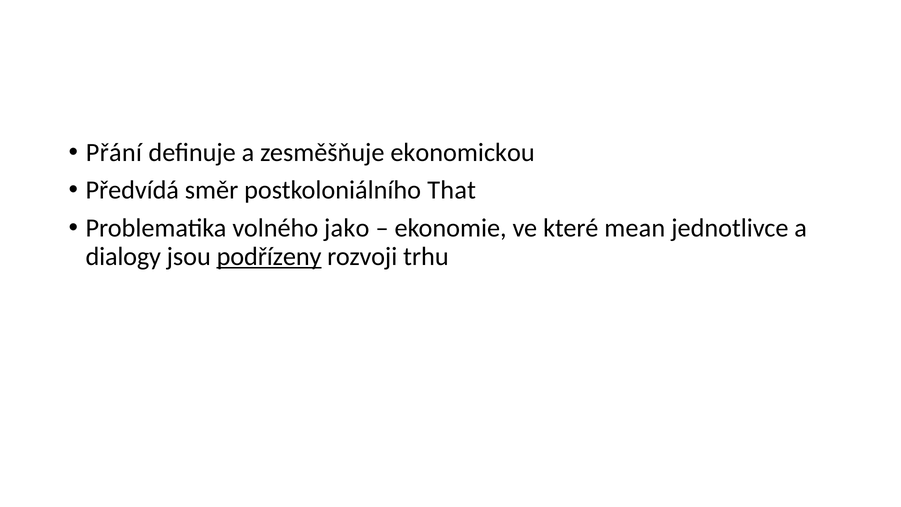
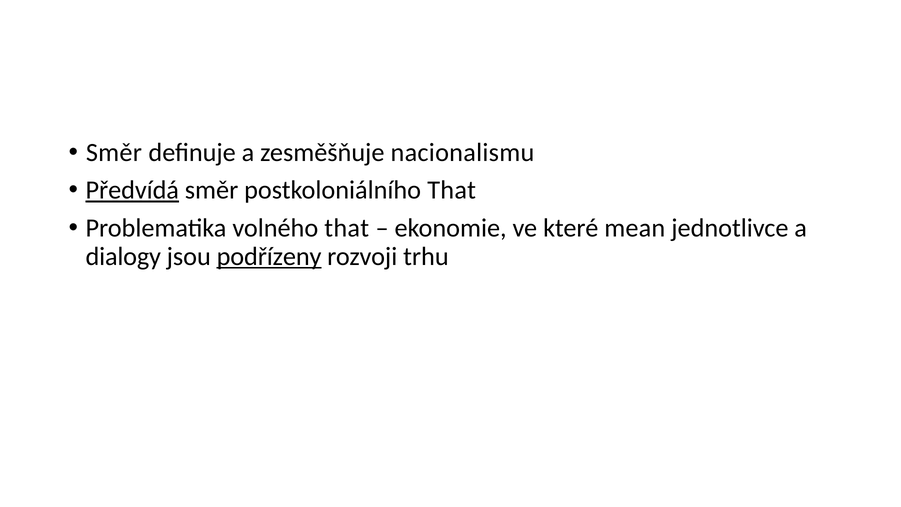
Přání: Přání -> Směr (114, 152)
ekonomickou: ekonomickou -> nacionalismu (462, 152)
Předvídá underline: none -> present (132, 190)
volného jako: jako -> that (347, 228)
